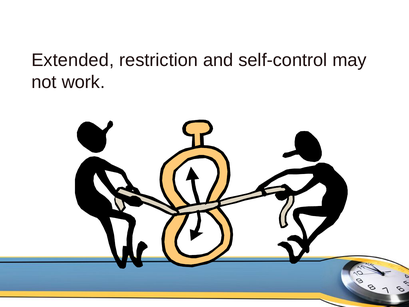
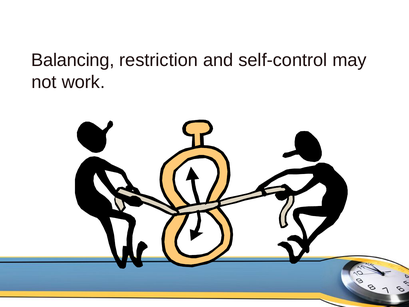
Extended: Extended -> Balancing (73, 60)
